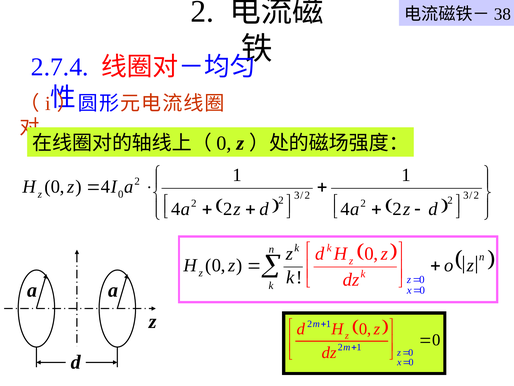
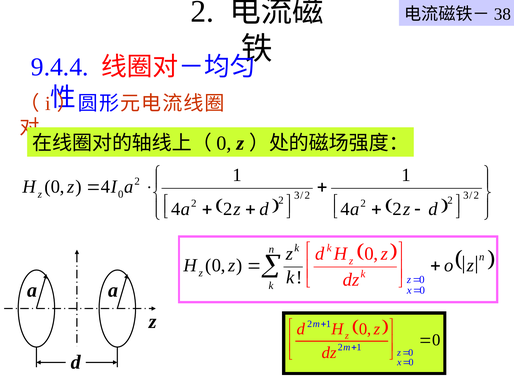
2.7.4: 2.7.4 -> 9.4.4 (60, 67)
